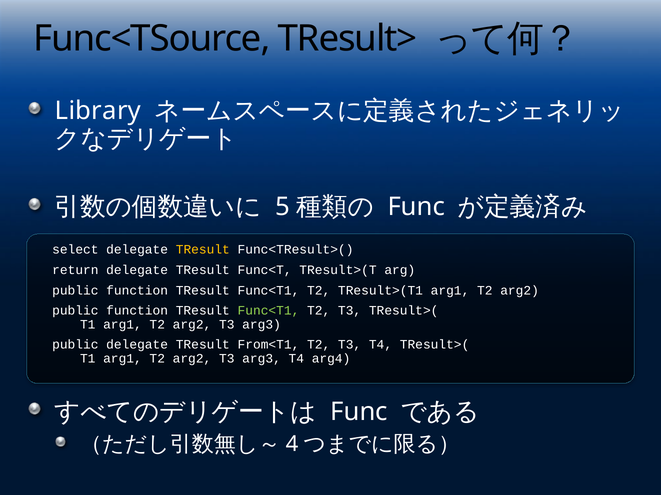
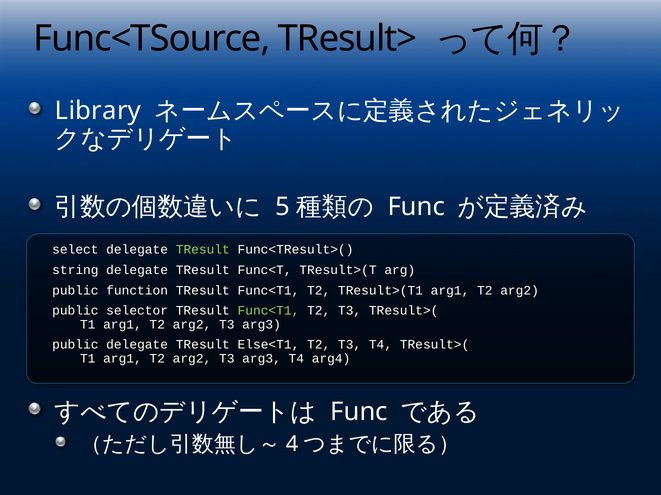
TResult colour: yellow -> light green (203, 250)
return: return -> string (75, 270)
function: function -> selector (137, 311)
From<T1: From<T1 -> Else<T1 (268, 345)
